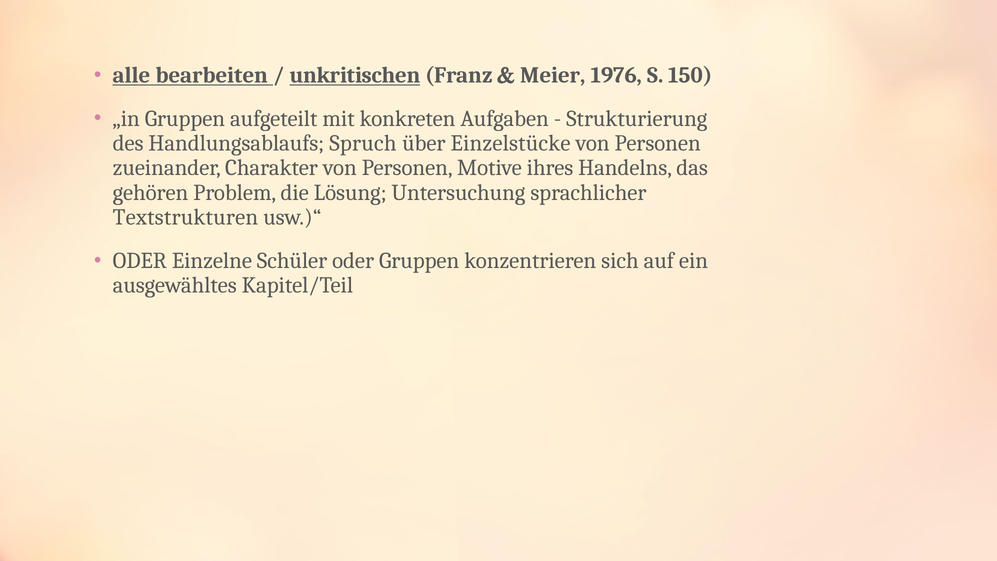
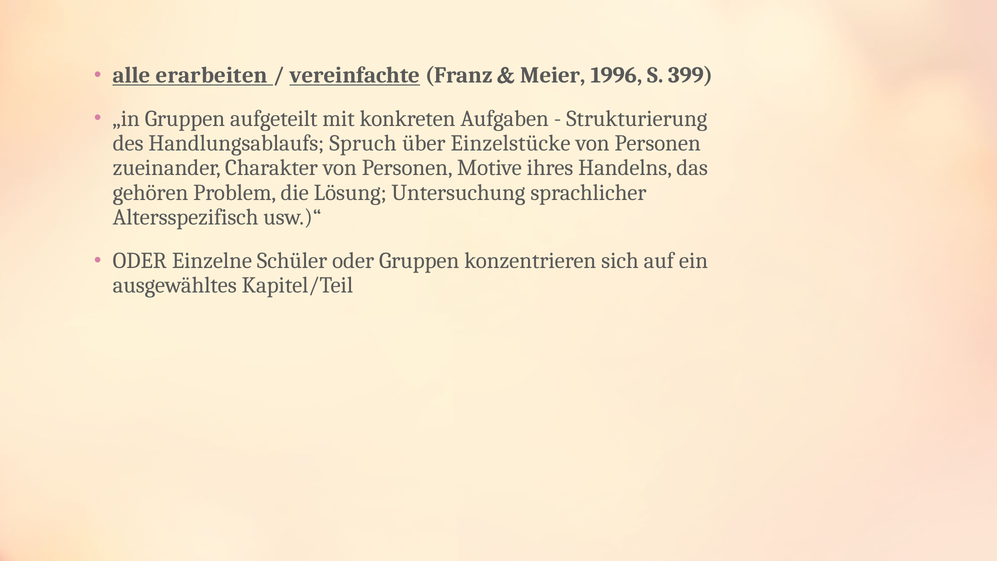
bearbeiten: bearbeiten -> erarbeiten (212, 75)
unkritischen: unkritischen -> vereinfachte (355, 75)
1976: 1976 -> 1996 (616, 75)
150: 150 -> 399 (691, 75)
Textstrukturen: Textstrukturen -> Altersspezifisch (186, 217)
